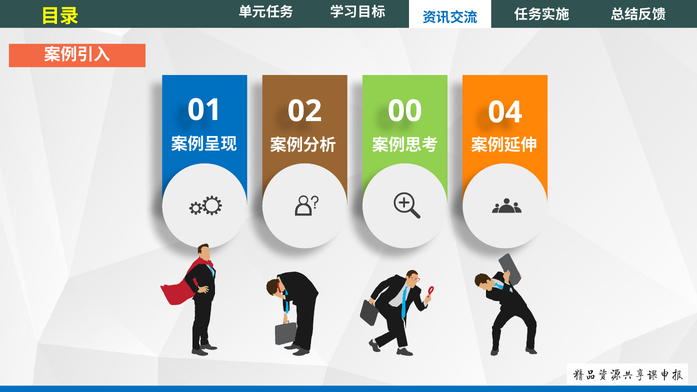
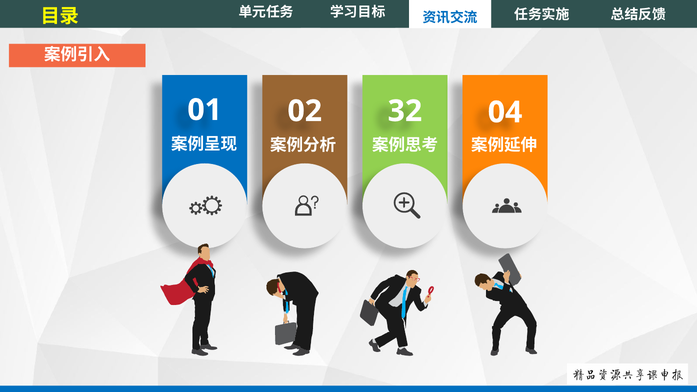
00: 00 -> 32 (405, 111)
